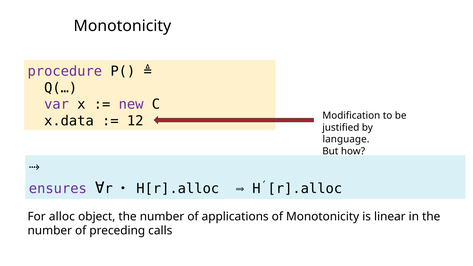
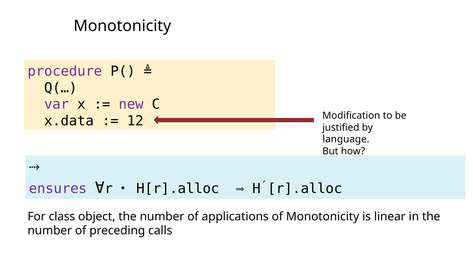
alloc: alloc -> class (62, 217)
